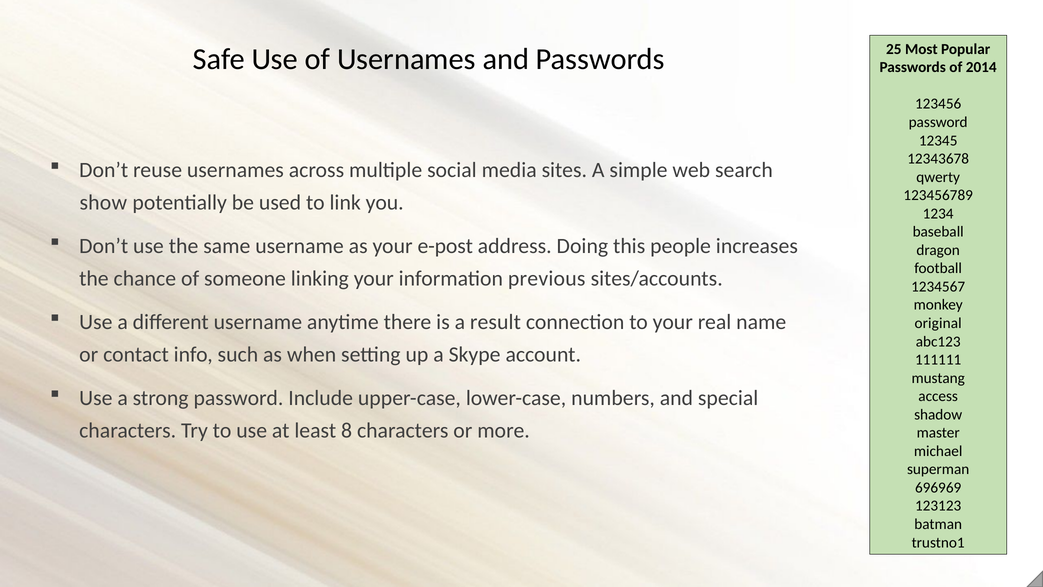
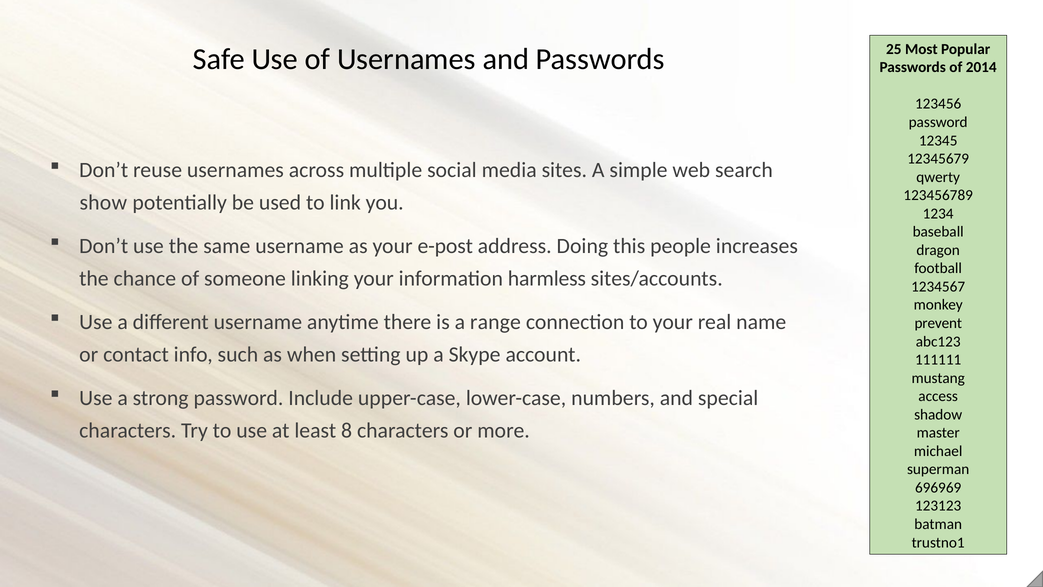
12343678: 12343678 -> 12345679 (938, 159)
previous: previous -> harmless (547, 278)
result: result -> range (495, 322)
original: original -> prevent (938, 323)
